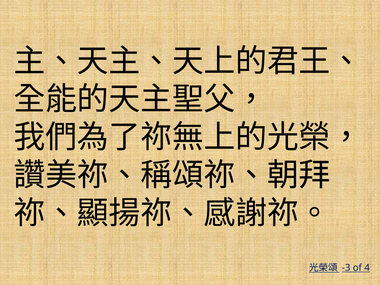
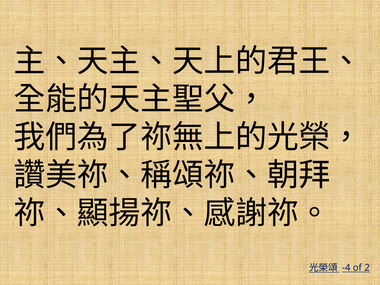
-3: -3 -> -4 (346, 268)
4: 4 -> 2 (367, 268)
